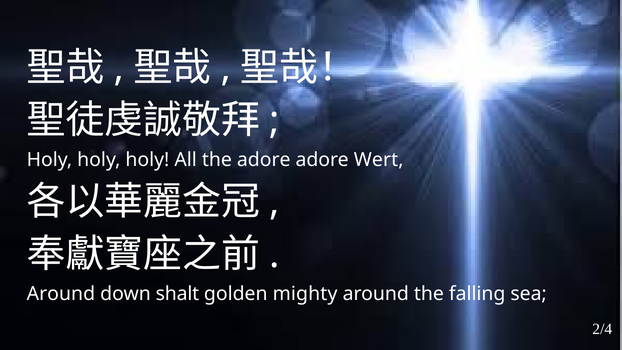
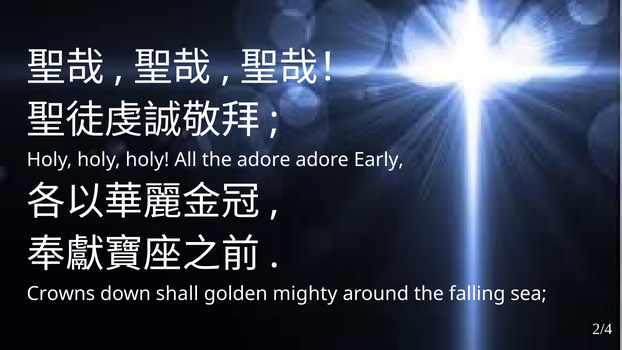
Wert: Wert -> Early (379, 160)
Around: Around -> Crowns (61, 294)
shalt: shalt -> shall (177, 294)
